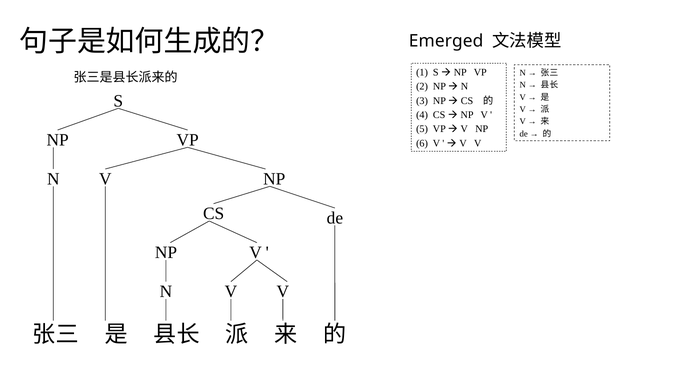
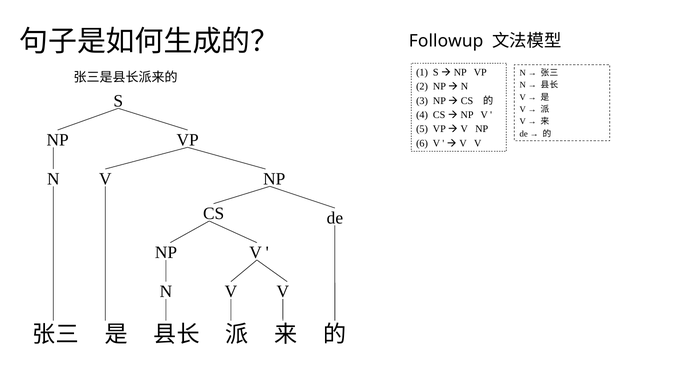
Emerged: Emerged -> Followup (446, 41)
